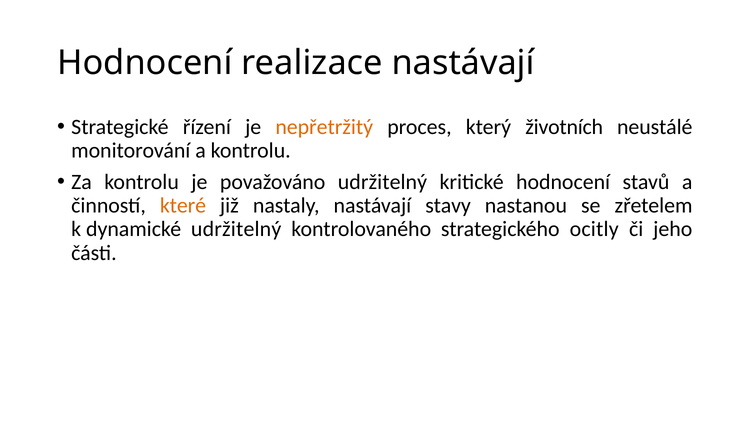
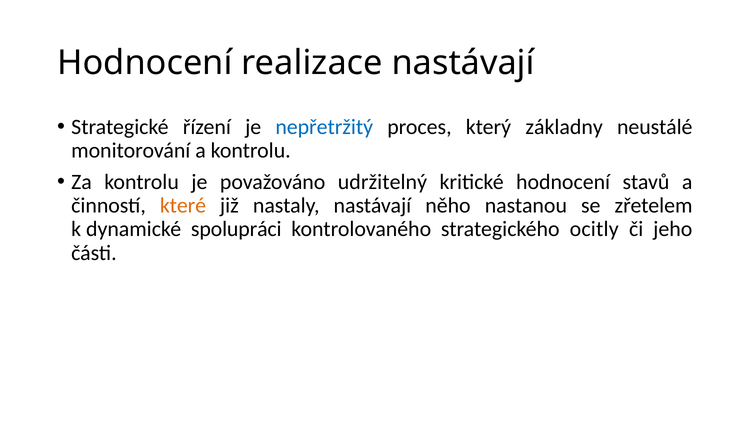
nepřetržitý colour: orange -> blue (324, 127)
životních: životních -> základny (564, 127)
stavy: stavy -> něho (448, 206)
dynamické udržitelný: udržitelný -> spolupráci (236, 229)
